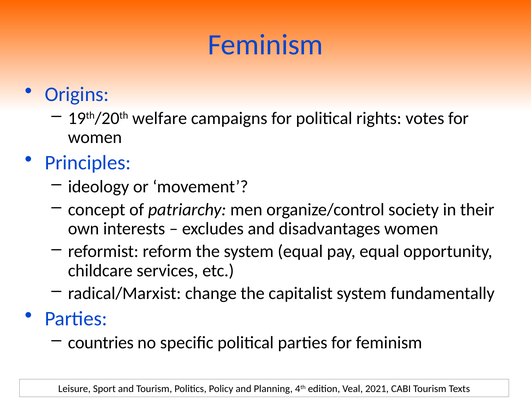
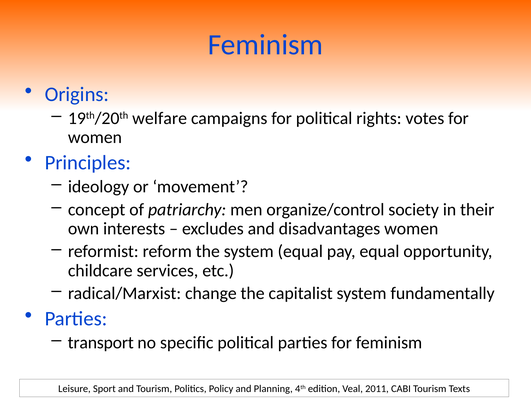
countries: countries -> transport (101, 343)
2021: 2021 -> 2011 (377, 389)
